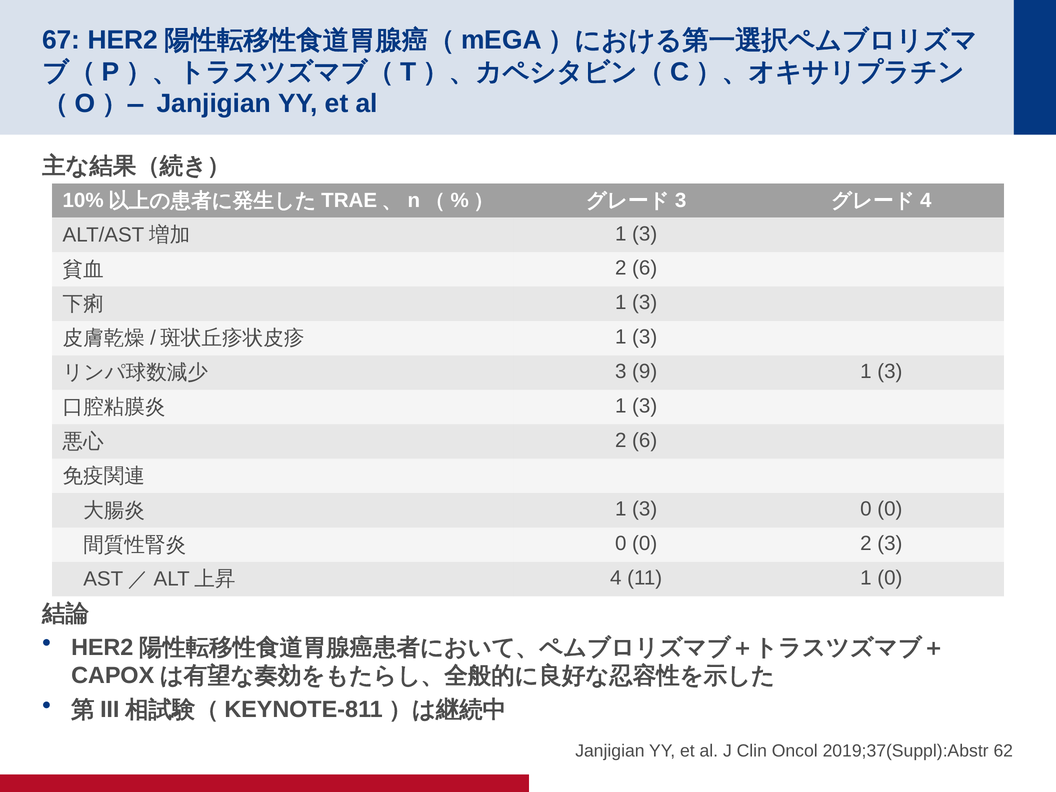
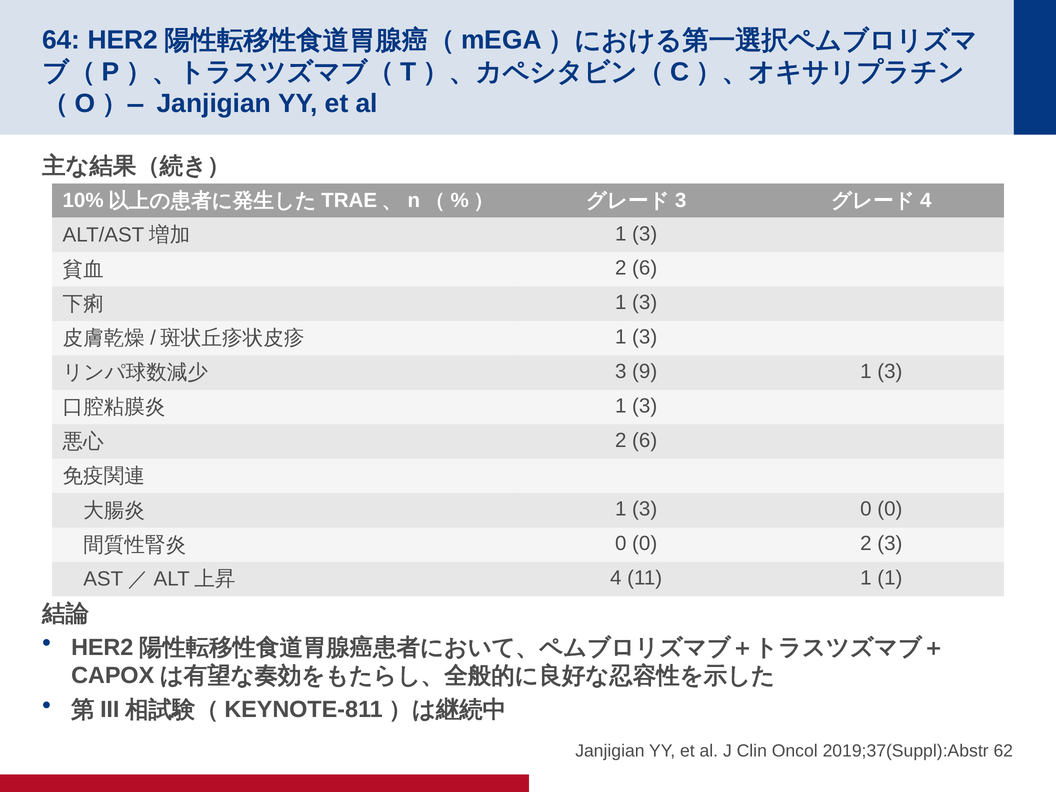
67: 67 -> 64 (61, 40)
1 0: 0 -> 1 (890, 578)
